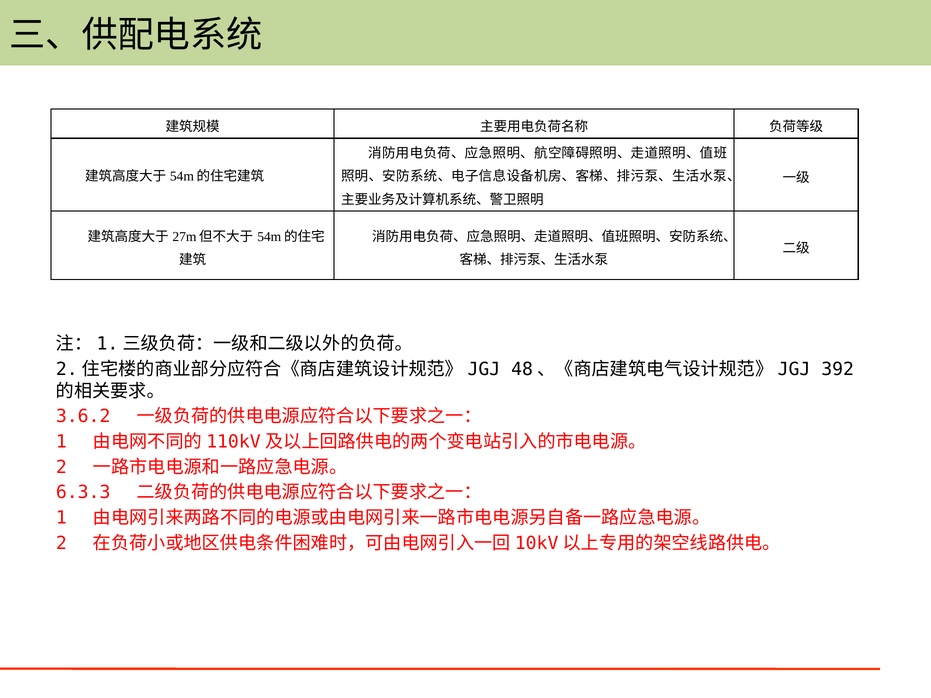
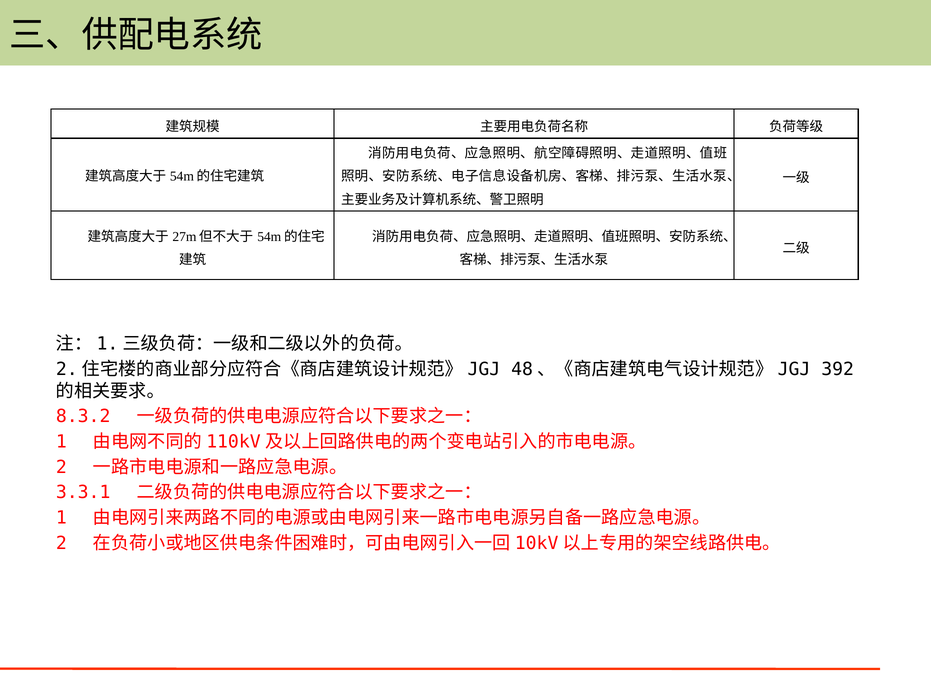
3.6.2: 3.6.2 -> 8.3.2 (83, 417)
6.3.3: 6.3.3 -> 3.3.1 (83, 493)
